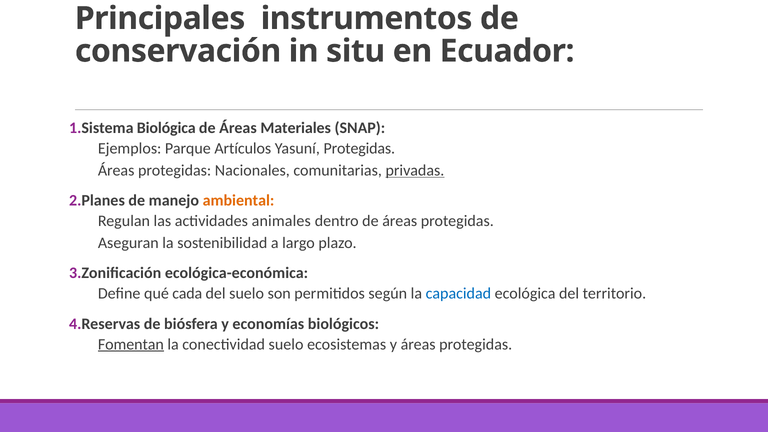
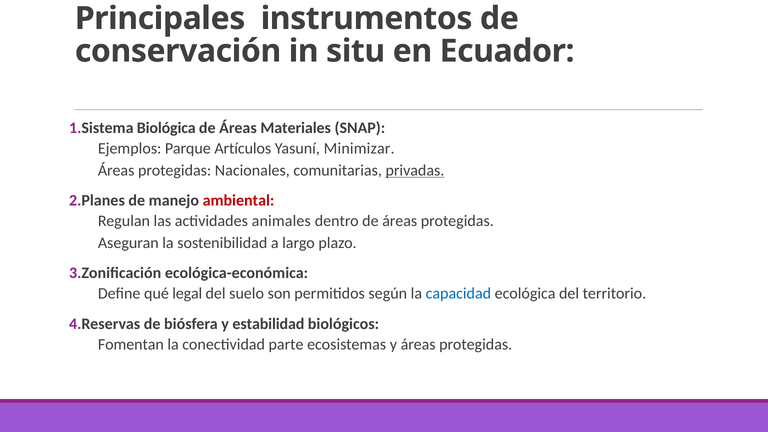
Yasuní Protegidas: Protegidas -> Minimizar (359, 148)
ambiental colour: orange -> red (238, 200)
cada: cada -> legal (187, 294)
economías: economías -> estabilidad (268, 324)
Fomentan underline: present -> none (131, 344)
conectividad suelo: suelo -> parte (286, 344)
